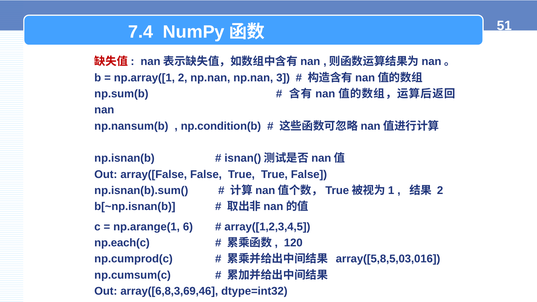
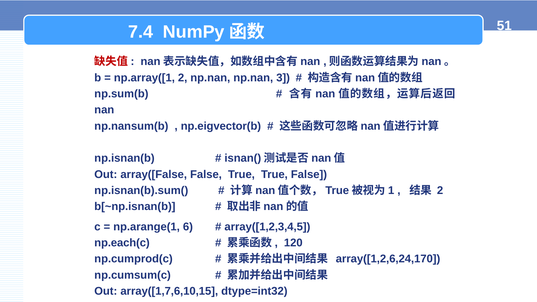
np.condition(b: np.condition(b -> np.eigvector(b (221, 126)
array([5,8,5,03,016: array([5,8,5,03,016 -> array([1,2,6,24,170 (388, 259)
array([6,8,3,69,46: array([6,8,3,69,46 -> array([1,7,6,10,15 (169, 291)
